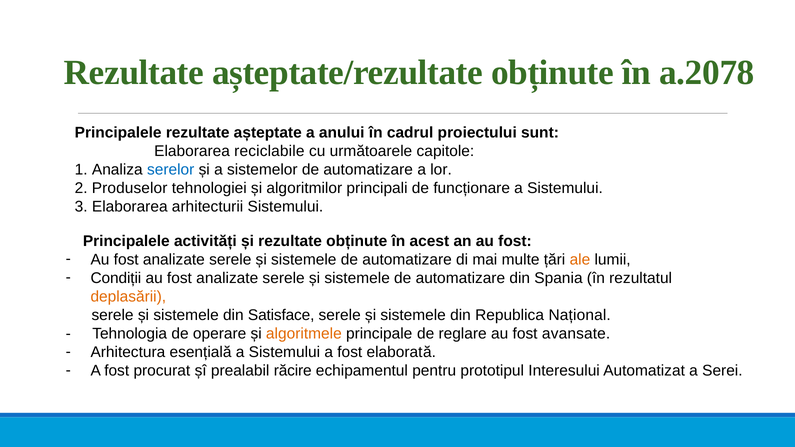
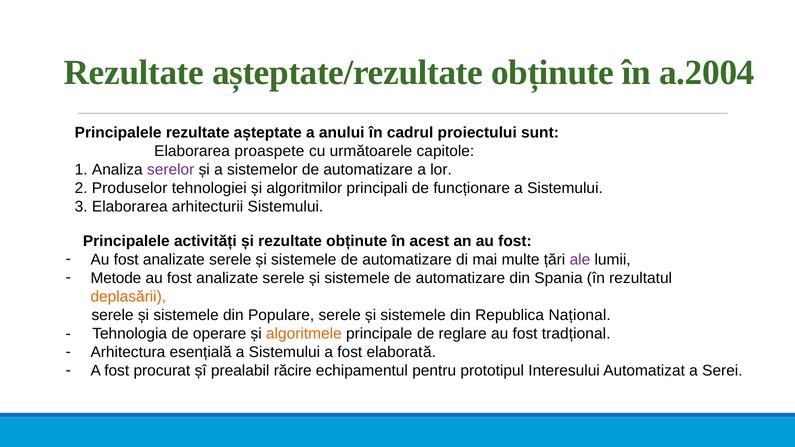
a.2078: a.2078 -> a.2004 (707, 73)
reciclabile: reciclabile -> proaspete (269, 151)
serelor colour: blue -> purple (171, 170)
ale colour: orange -> purple (580, 260)
Condiții: Condiții -> Metode (116, 278)
Satisface: Satisface -> Populare (281, 315)
avansate: avansate -> tradțional (576, 334)
